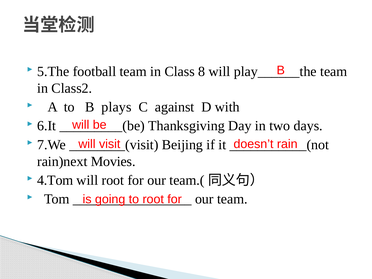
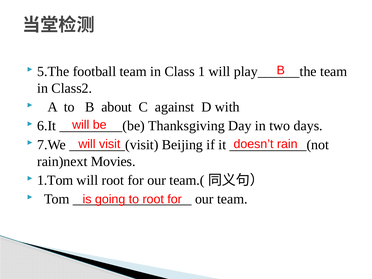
8: 8 -> 1 (202, 71)
plays: plays -> about (117, 107)
4.Tom: 4.Tom -> 1.Tom (55, 180)
